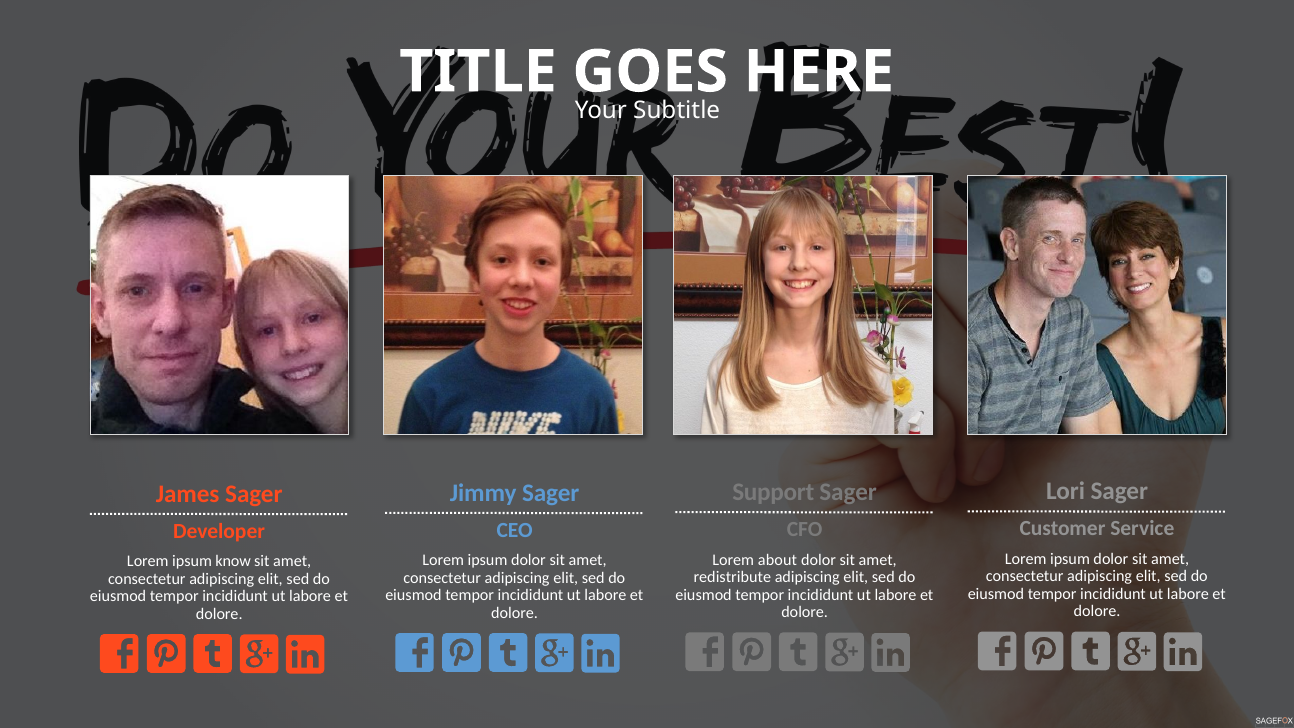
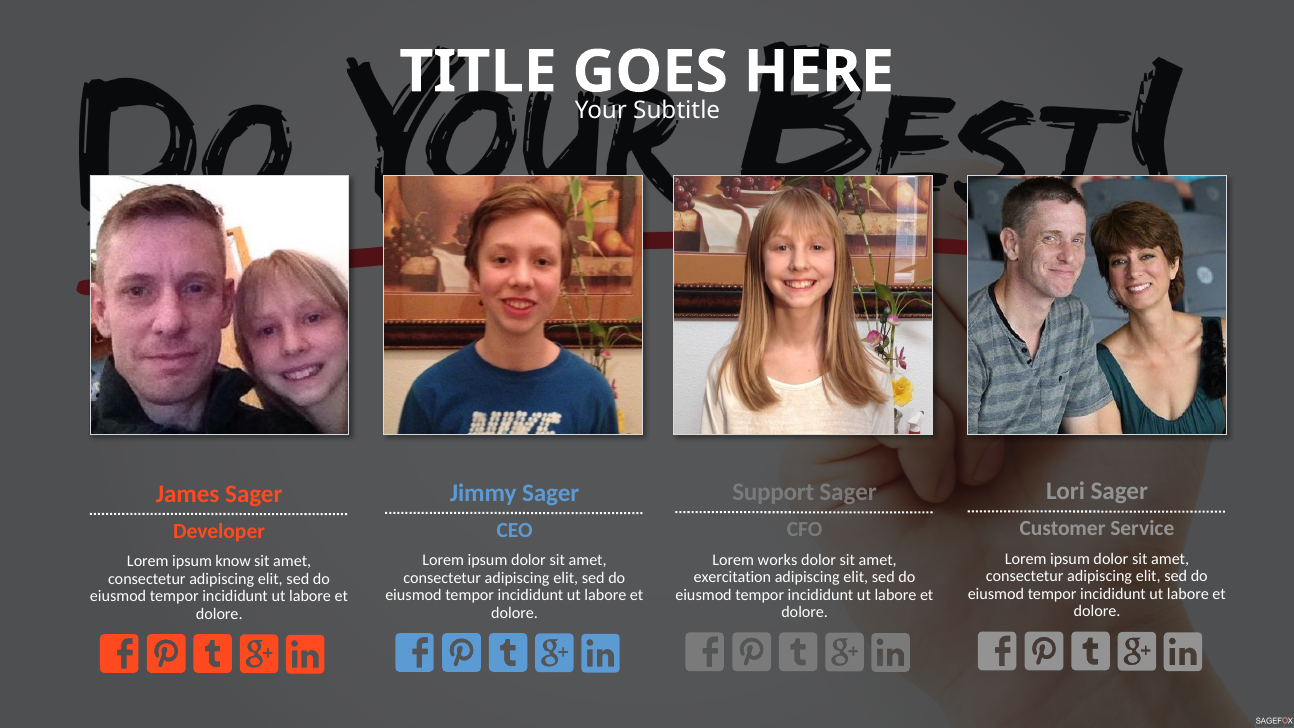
about: about -> works (778, 560)
redistribute: redistribute -> exercitation (732, 577)
